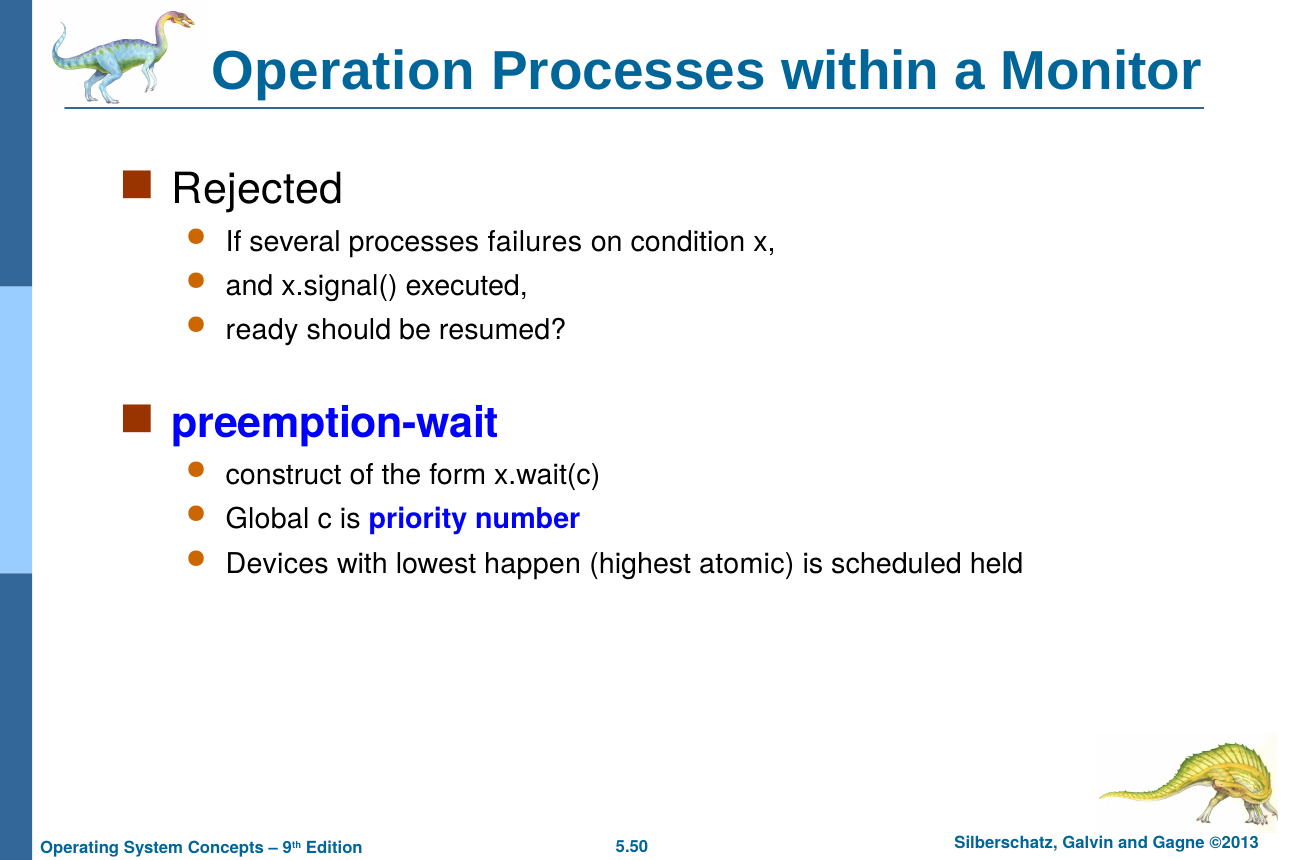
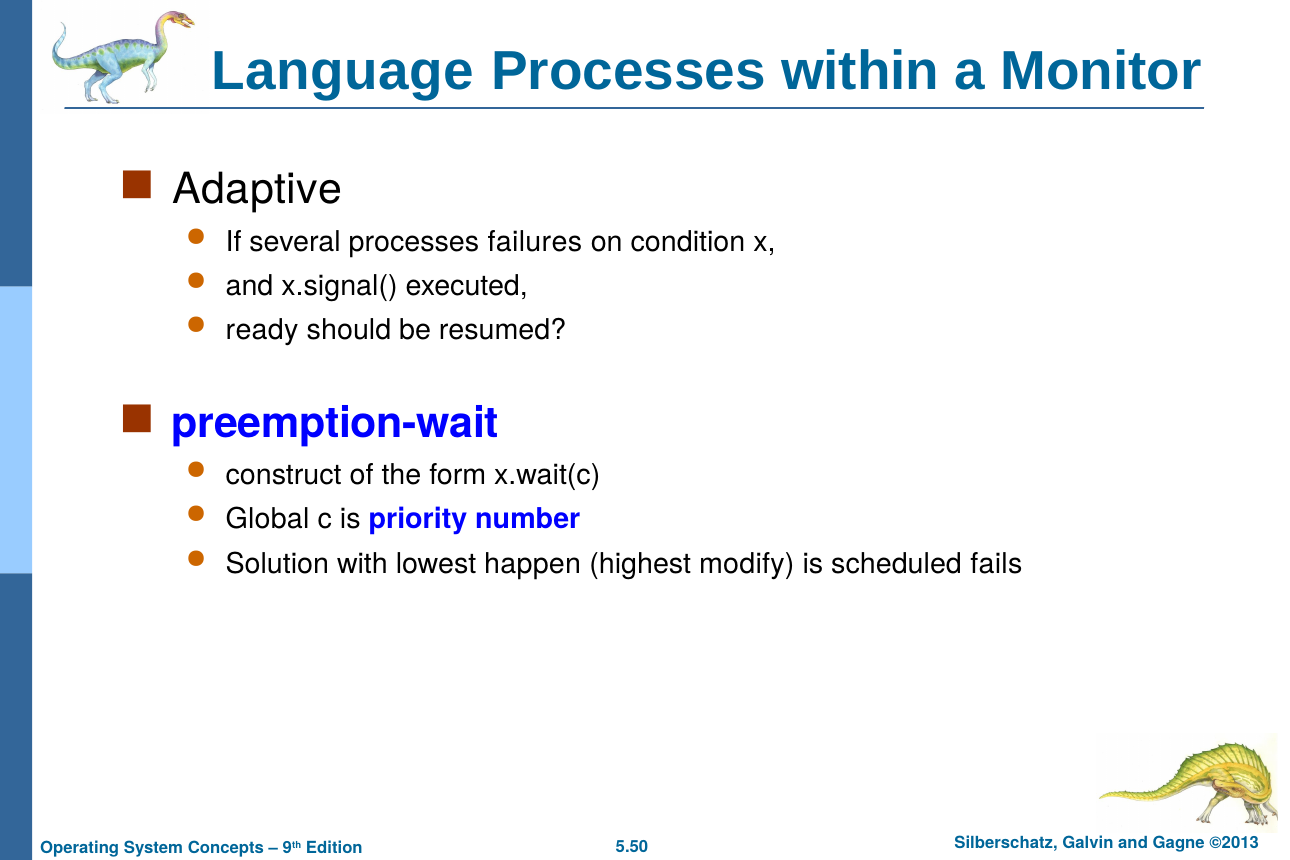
Operation: Operation -> Language (343, 72)
Rejected: Rejected -> Adaptive (258, 190)
Devices: Devices -> Solution (277, 564)
atomic: atomic -> modify (747, 564)
held: held -> fails (996, 564)
